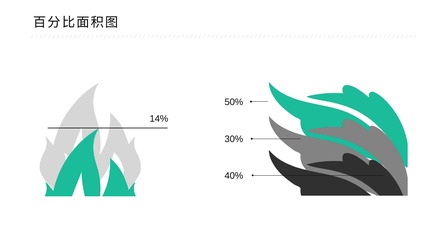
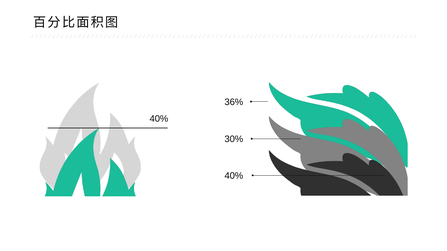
50%: 50% -> 36% (234, 102)
14%: 14% -> 40% (159, 119)
